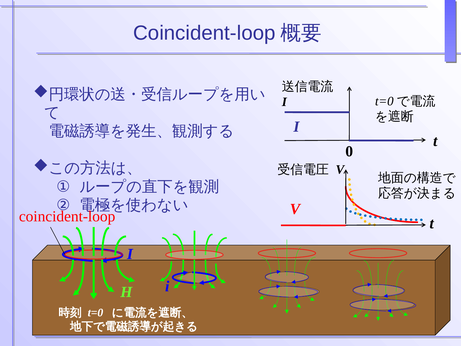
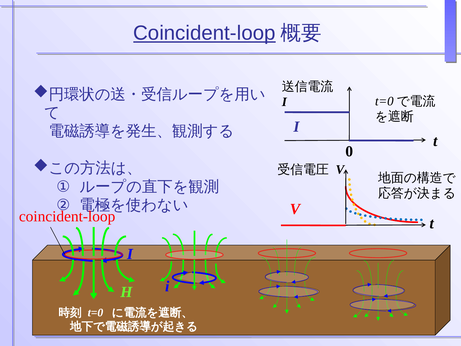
Coincident-loop underline: none -> present (204, 33)
